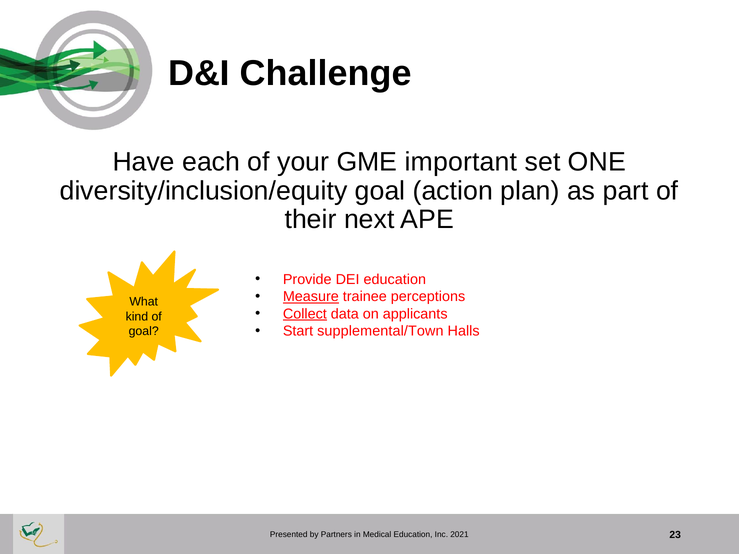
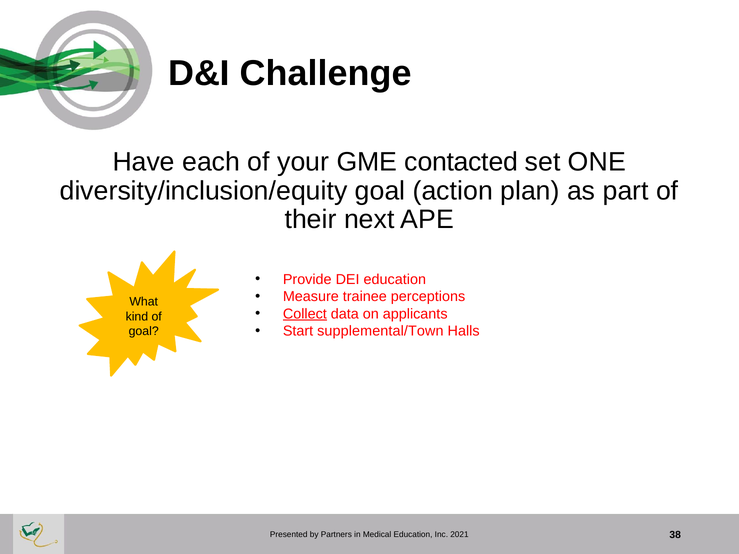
important: important -> contacted (461, 162)
Measure underline: present -> none (311, 297)
23: 23 -> 38 (675, 535)
